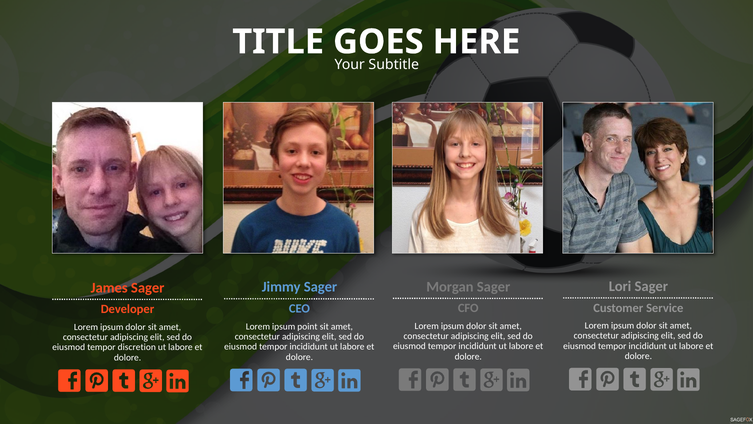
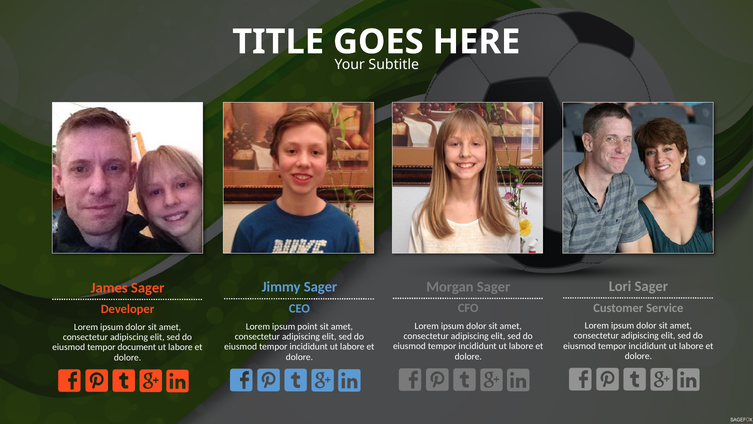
discretion: discretion -> document (137, 347)
